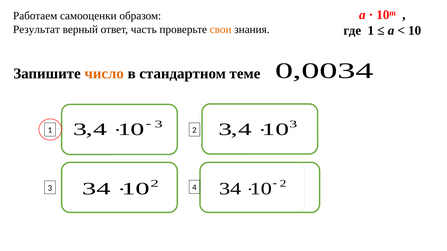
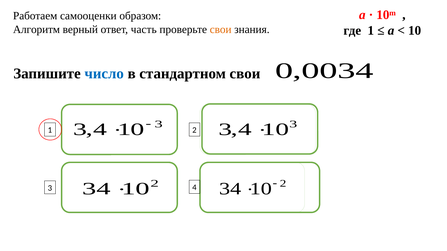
Результат: Результат -> Алгоритм (37, 29)
число colour: orange -> blue (104, 74)
стандартном теме: теме -> свои (245, 74)
